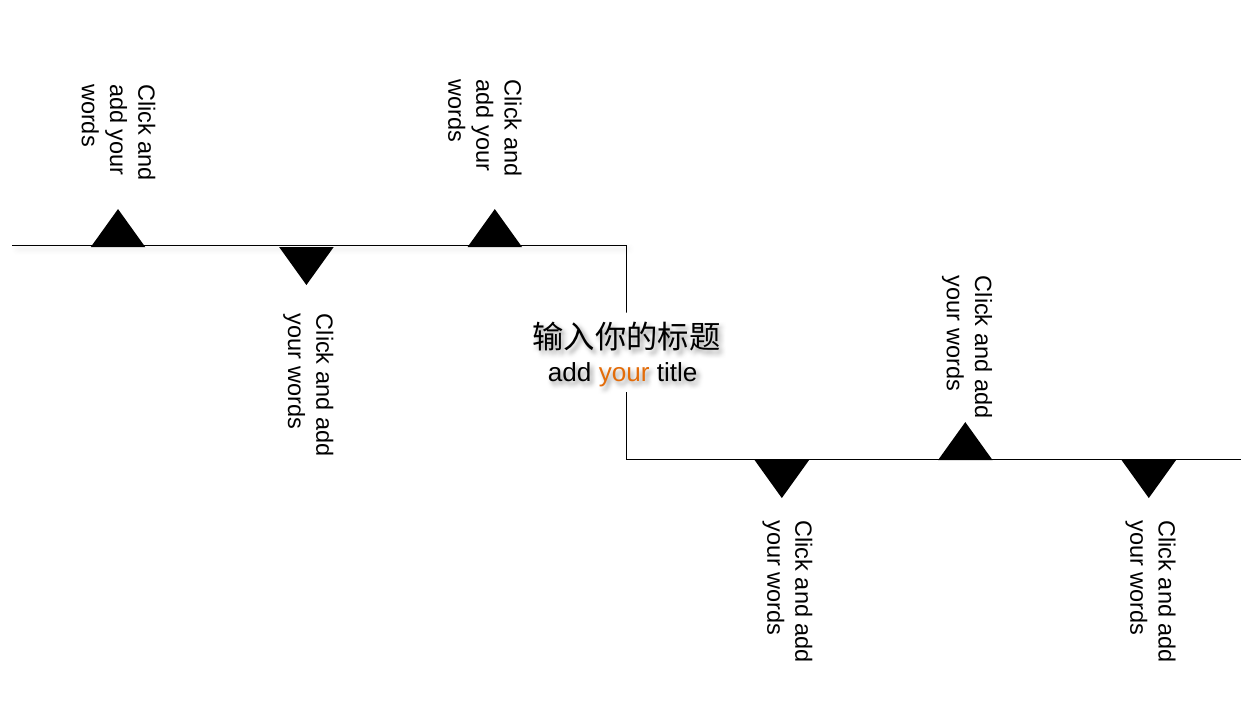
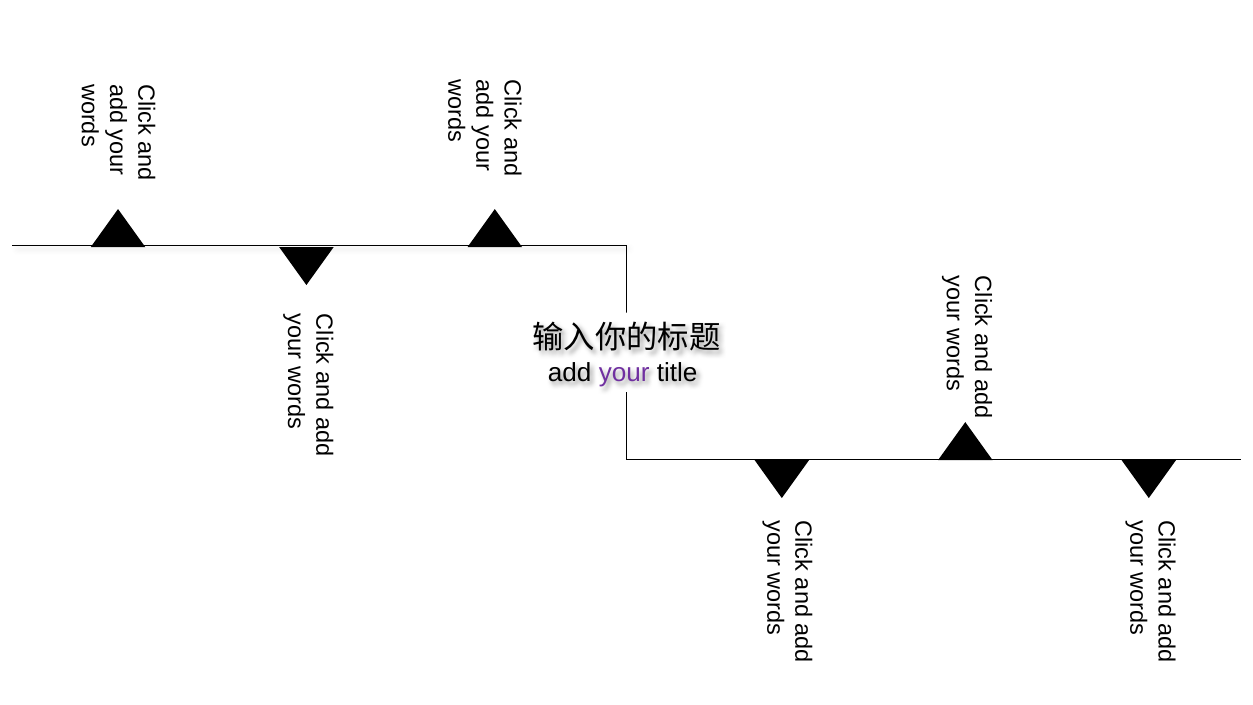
your colour: orange -> purple (624, 373)
